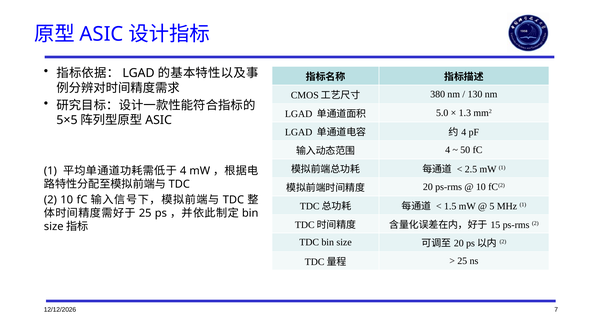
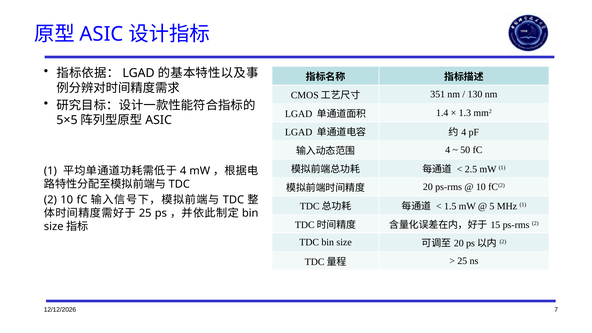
380: 380 -> 351 (438, 94)
5.0: 5.0 -> 1.4 (442, 113)
